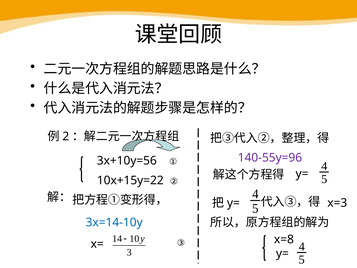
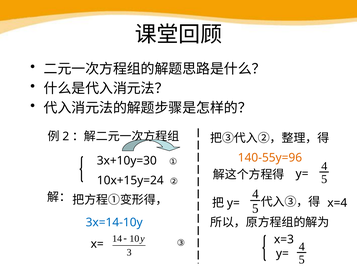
140-55y=96 colour: purple -> orange (270, 158)
3x+10y=56: 3x+10y=56 -> 3x+10y=30 (127, 160)
10x+15y=22: 10x+15y=22 -> 10x+15y=24 (130, 180)
x=3: x=3 -> x=4 (337, 203)
x=8: x=8 -> x=3 (284, 239)
